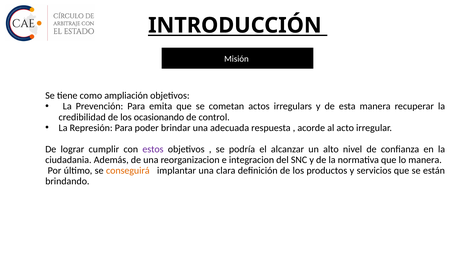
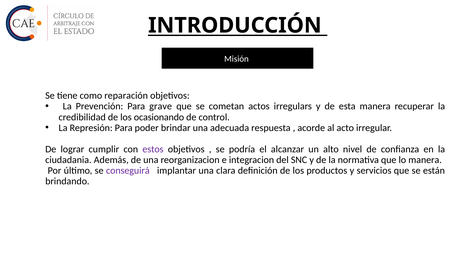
ampliación: ampliación -> reparación (126, 96)
emita: emita -> grave (161, 106)
conseguirá colour: orange -> purple (128, 171)
